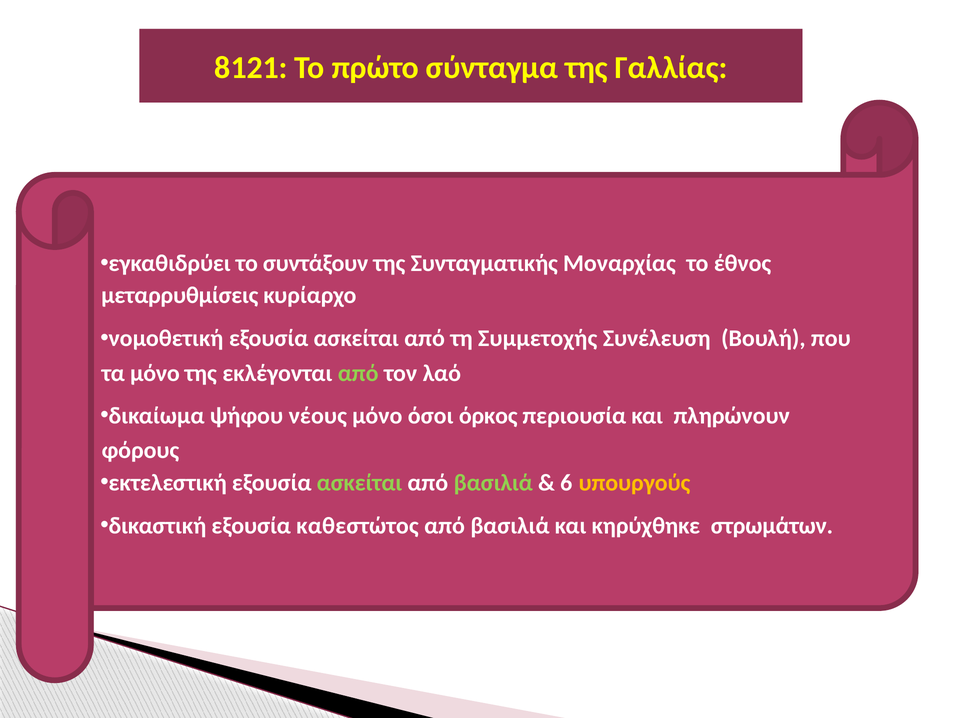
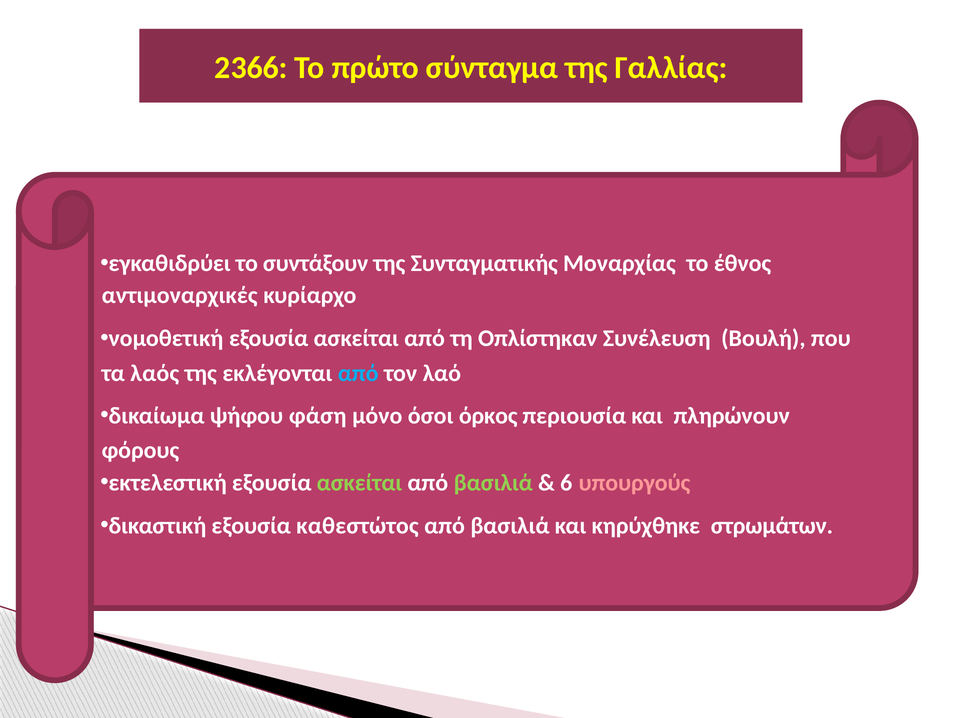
8121: 8121 -> 2366 (251, 68)
μεταρρυθμίσεις: μεταρρυθμίσεις -> αντιμοναρχικές (180, 295)
Συμμετοχής: Συμμετοχής -> Οπλίστηκαν (538, 338)
τα μόνο: μόνο -> λαός (155, 373)
από colour: light green -> light blue (358, 373)
νέους: νέους -> φάση (318, 416)
υπουργούς colour: yellow -> pink (634, 483)
